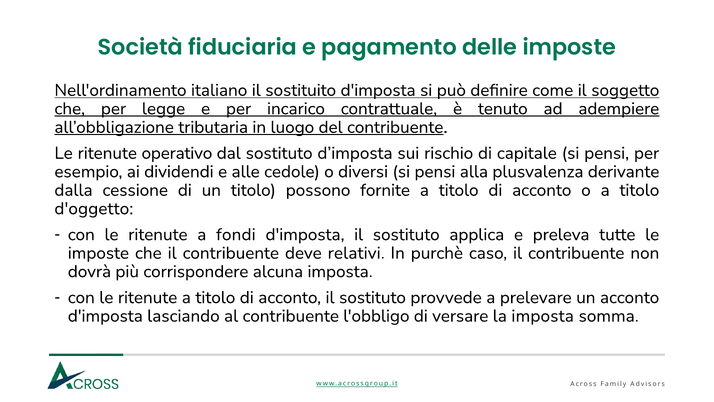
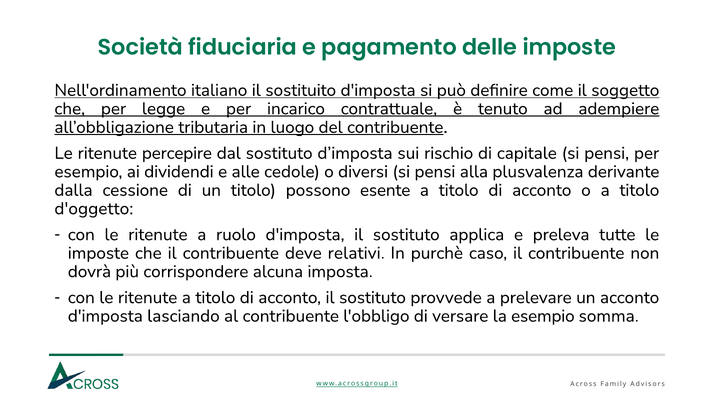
operativo: operativo -> percepire (177, 153)
fornite: fornite -> esente (385, 190)
fondi: fondi -> ruolo (236, 234)
la imposta: imposta -> esempio (543, 316)
